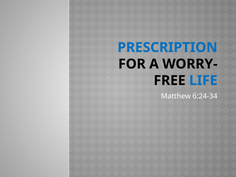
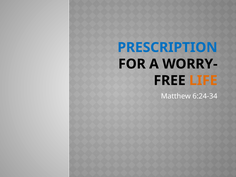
LIFE colour: blue -> orange (203, 80)
